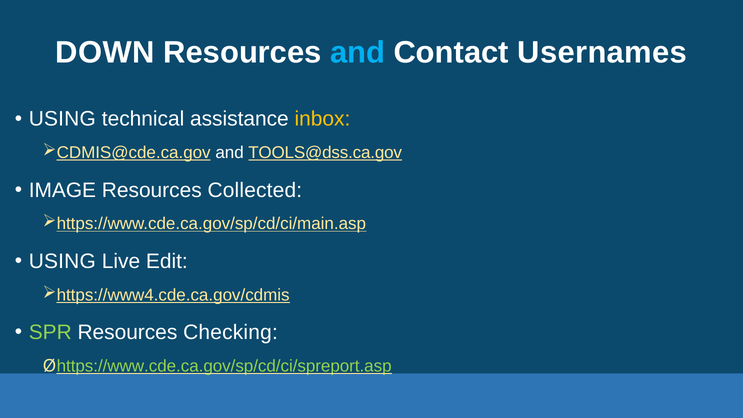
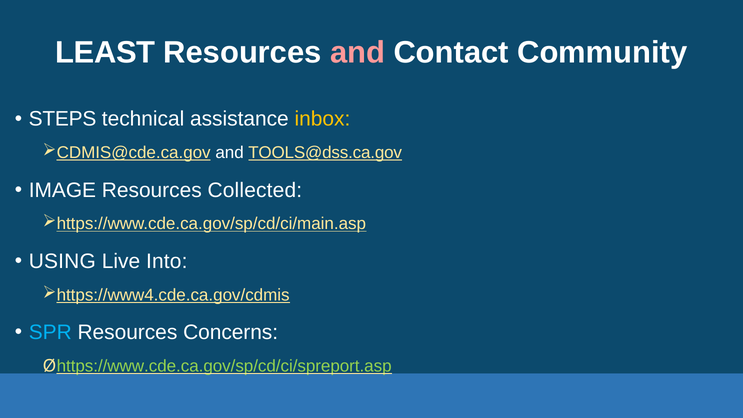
DOWN: DOWN -> LEAST (105, 53)
and colour: light blue -> pink (358, 53)
Usernames: Usernames -> Community (602, 53)
USING: USING -> STEPS (63, 119)
Edit: Edit -> Into (167, 261)
SPR colour: light green -> light blue (50, 332)
Checking: Checking -> Concerns (231, 332)
